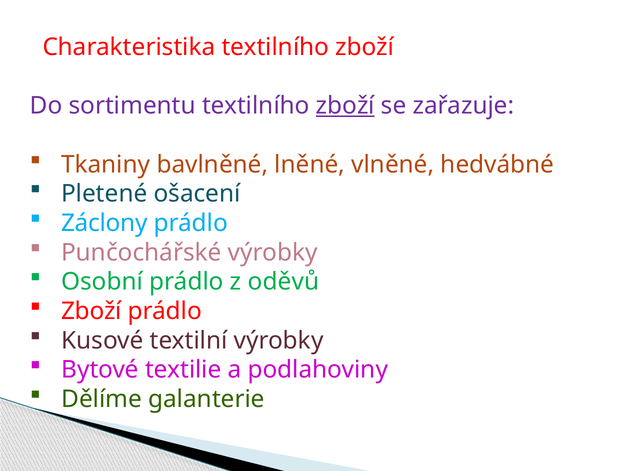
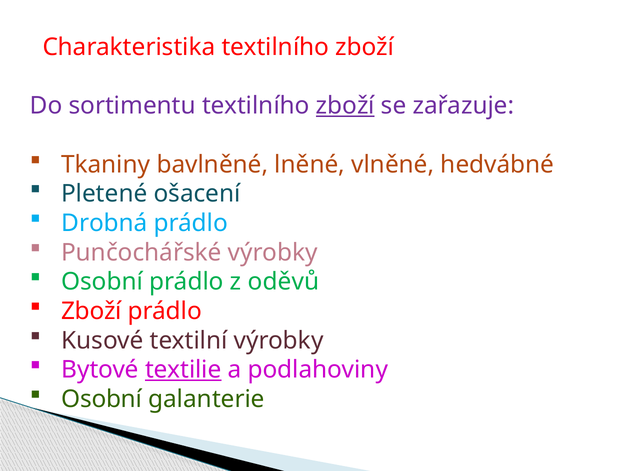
Záclony: Záclony -> Drobná (104, 223)
textilie underline: none -> present (183, 370)
Dělíme: Dělíme -> Osobní (102, 399)
